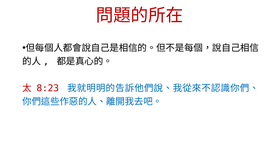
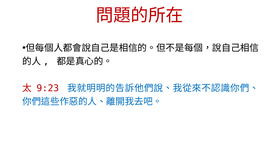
8:23: 8:23 -> 9:23 (48, 88)
